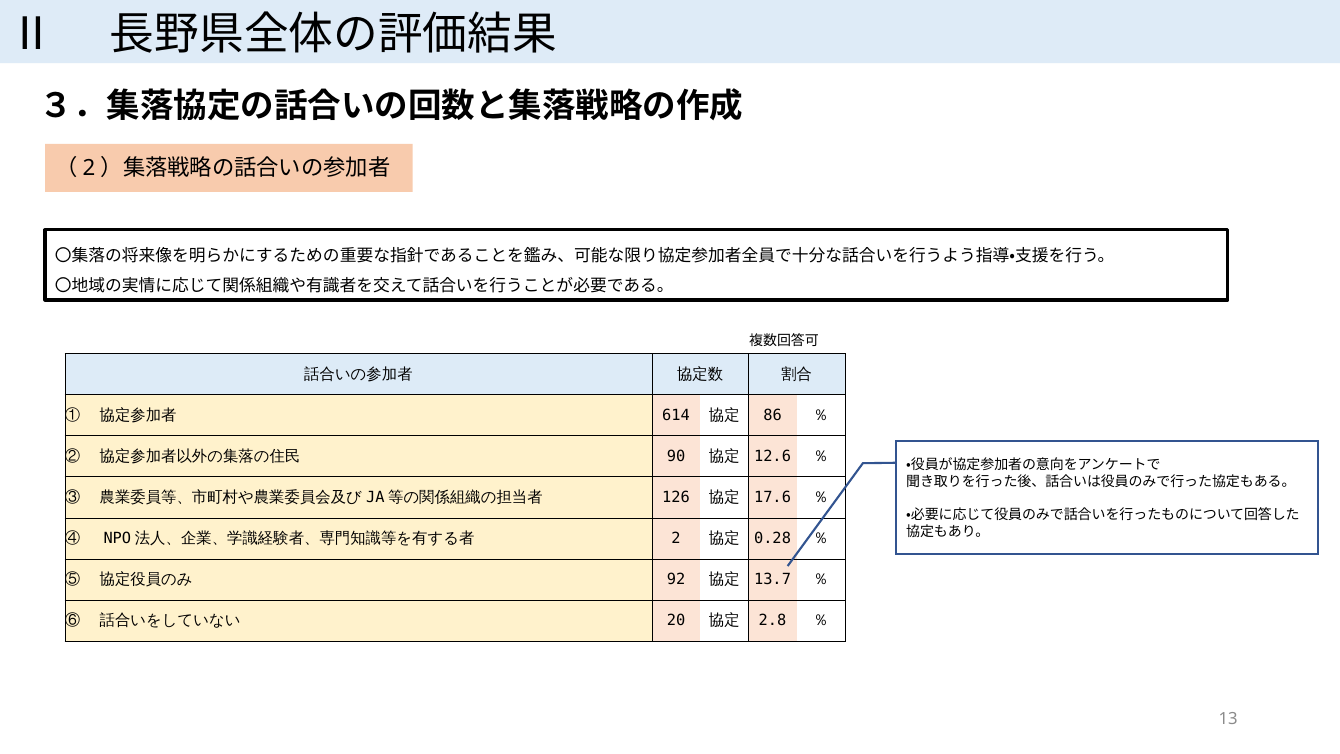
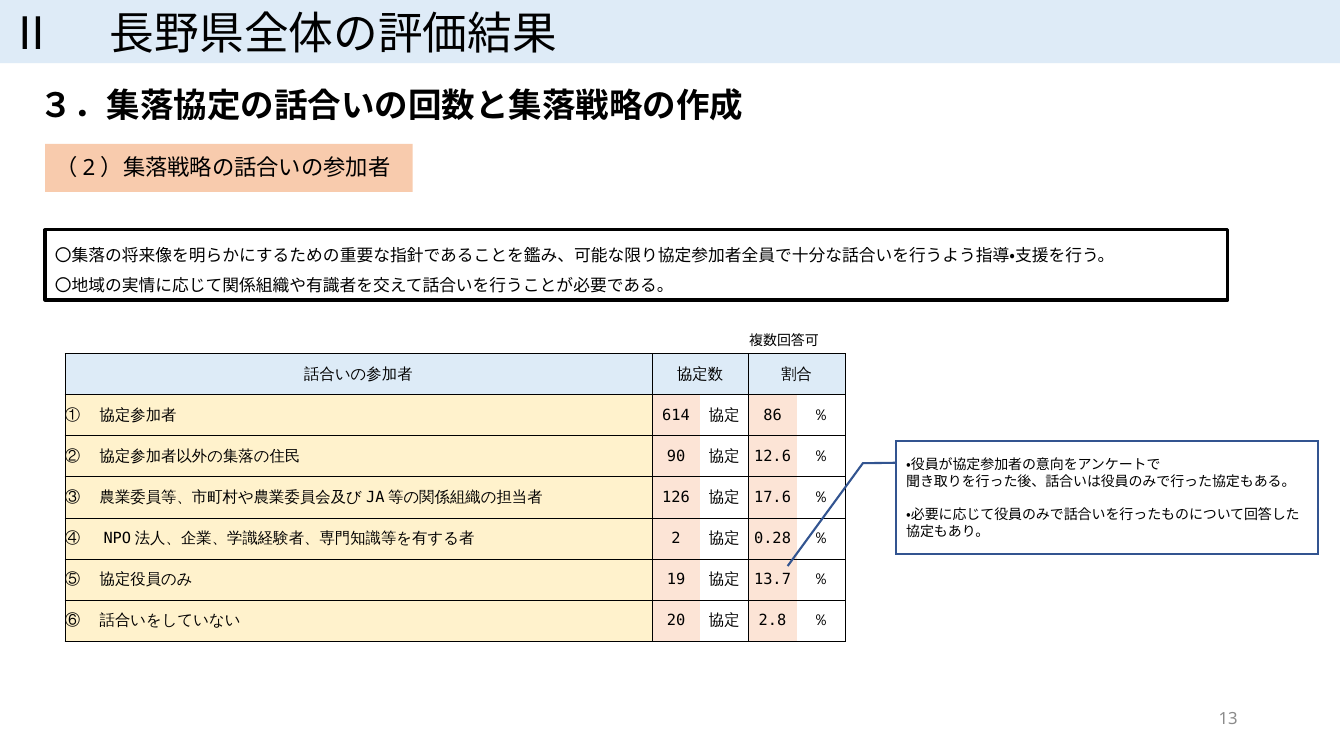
92: 92 -> 19 (676, 580)
